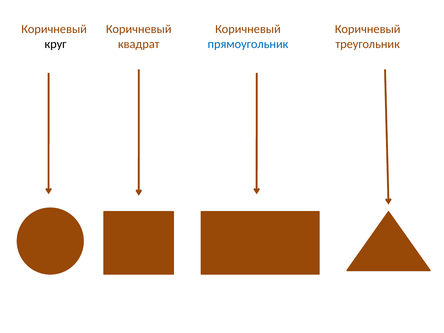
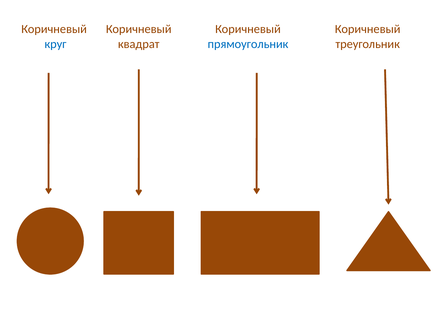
круг colour: black -> blue (56, 44)
